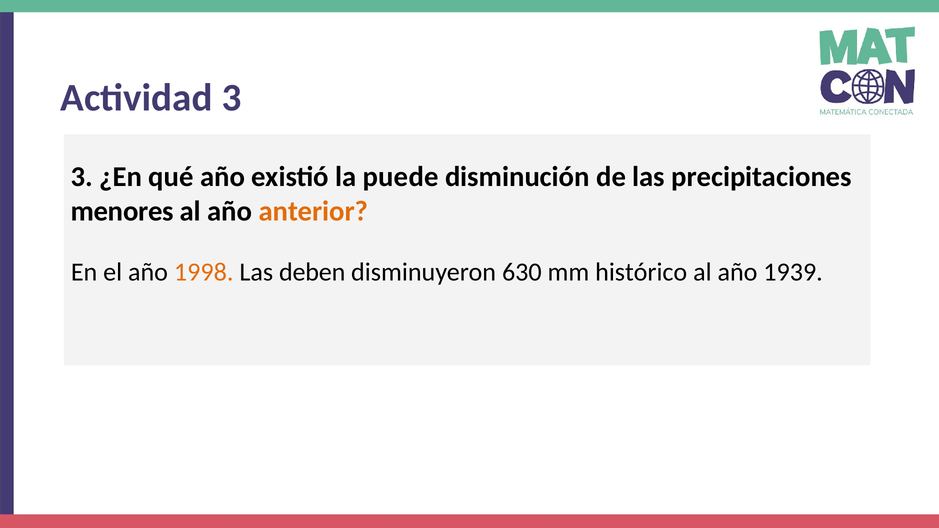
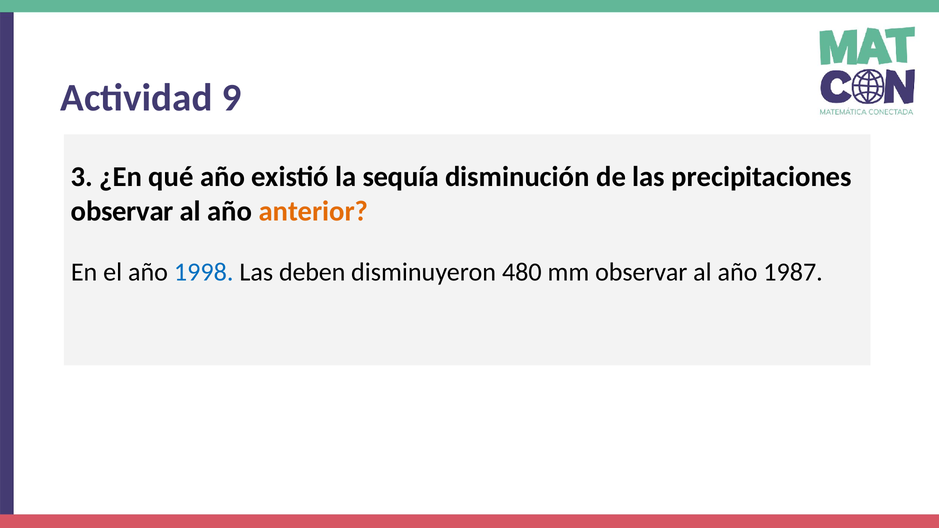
Actividad 3: 3 -> 9 (231, 98)
puede: puede -> sequía (401, 177)
menores: menores -> observar (122, 211)
1998 colour: orange -> blue (204, 272)
630: 630 -> 480 (522, 272)
mm histórico: histórico -> observar (641, 272)
1939: 1939 -> 1987 (793, 272)
